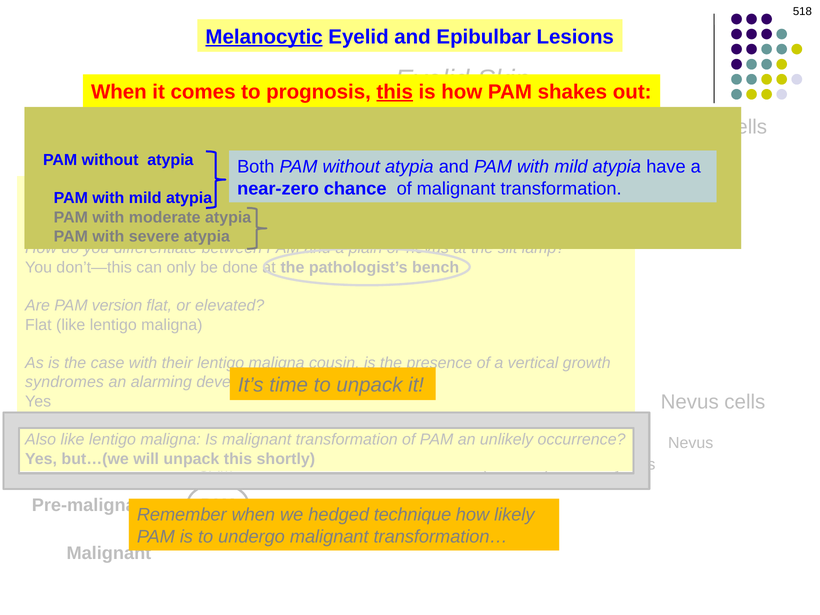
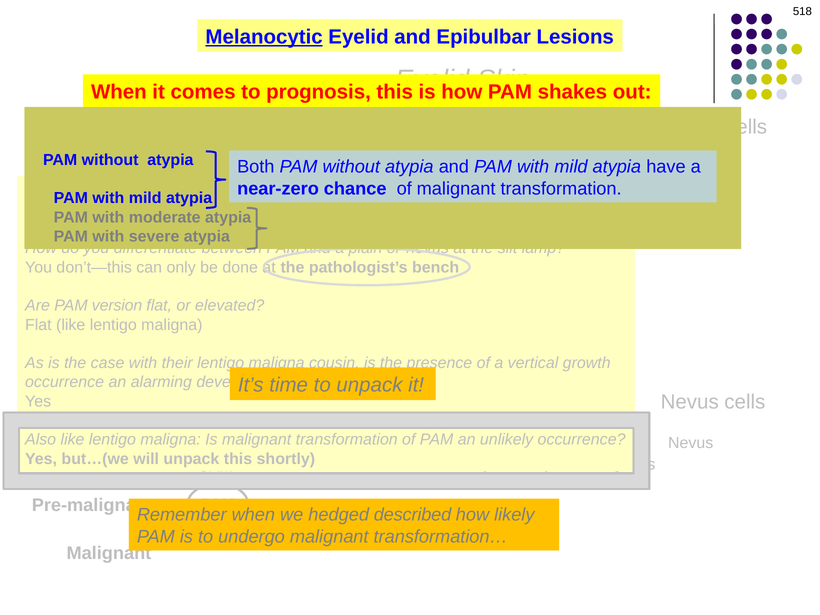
this underline: present -> none (395, 92)
syndromes: syndromes -> occurrence (65, 382)
technique: technique -> described (413, 515)
